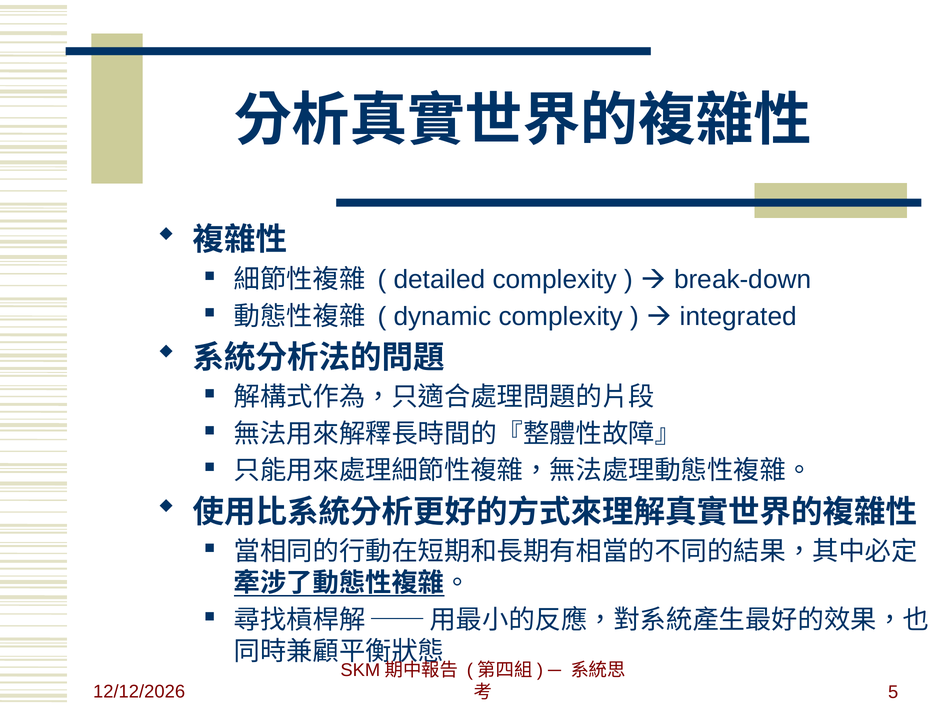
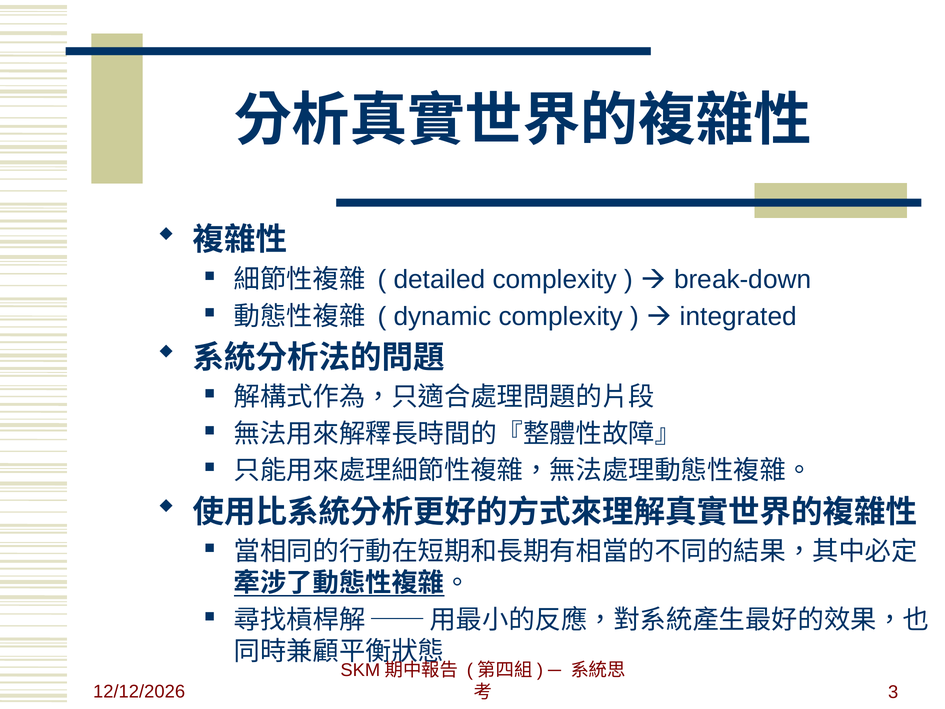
5: 5 -> 3 (893, 692)
